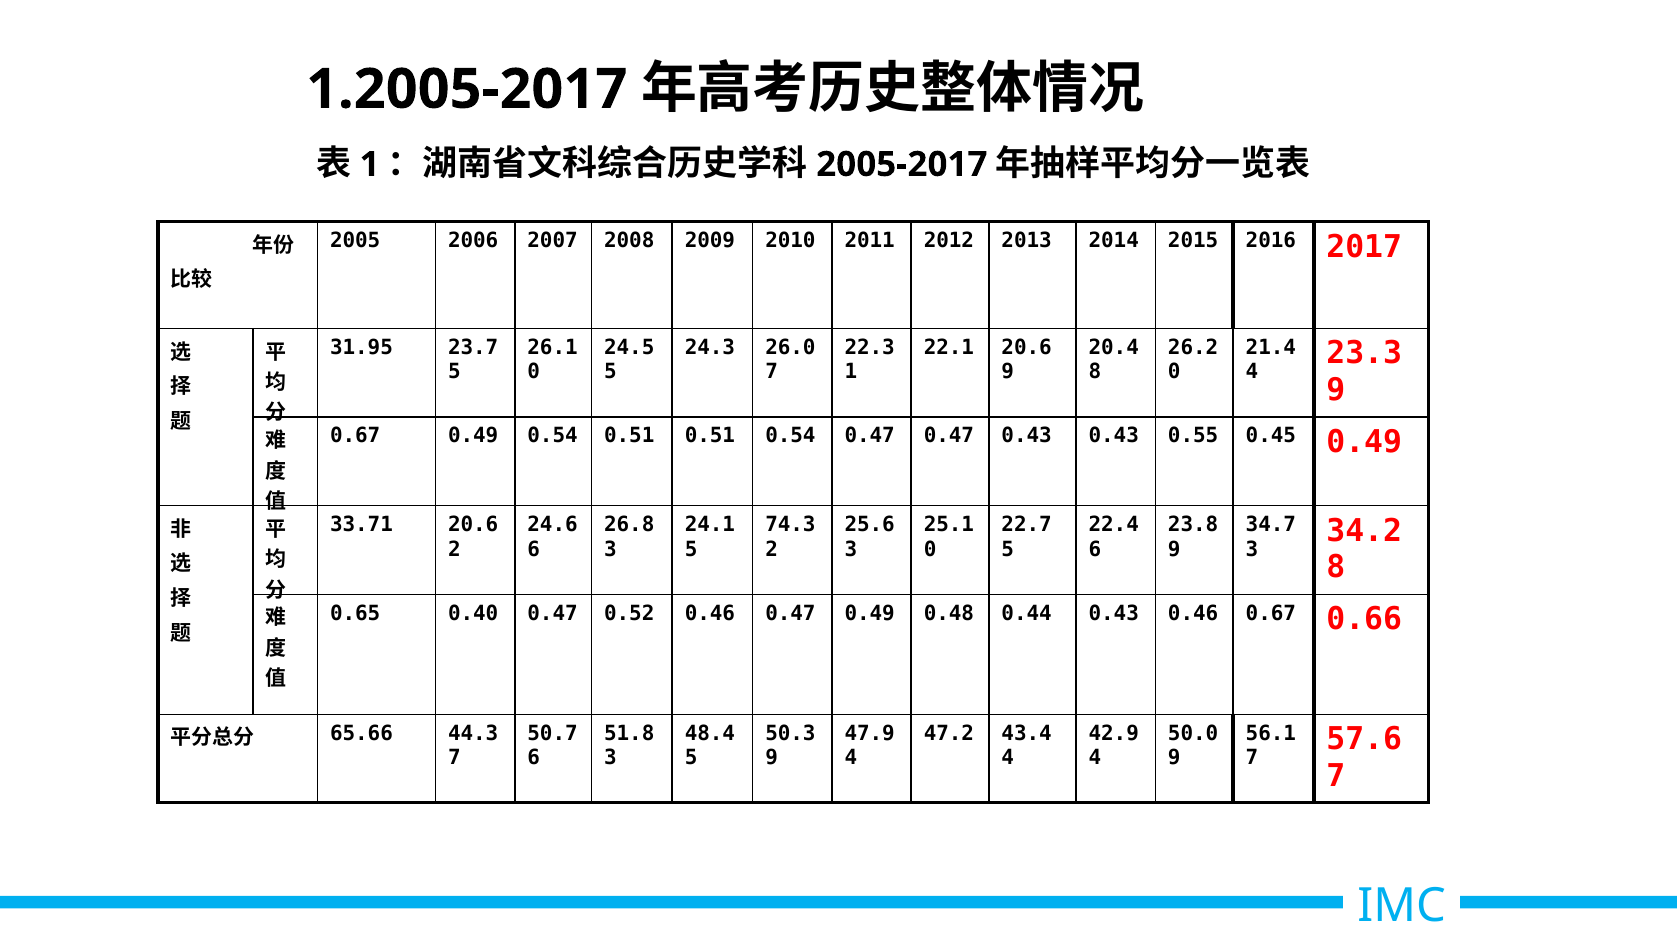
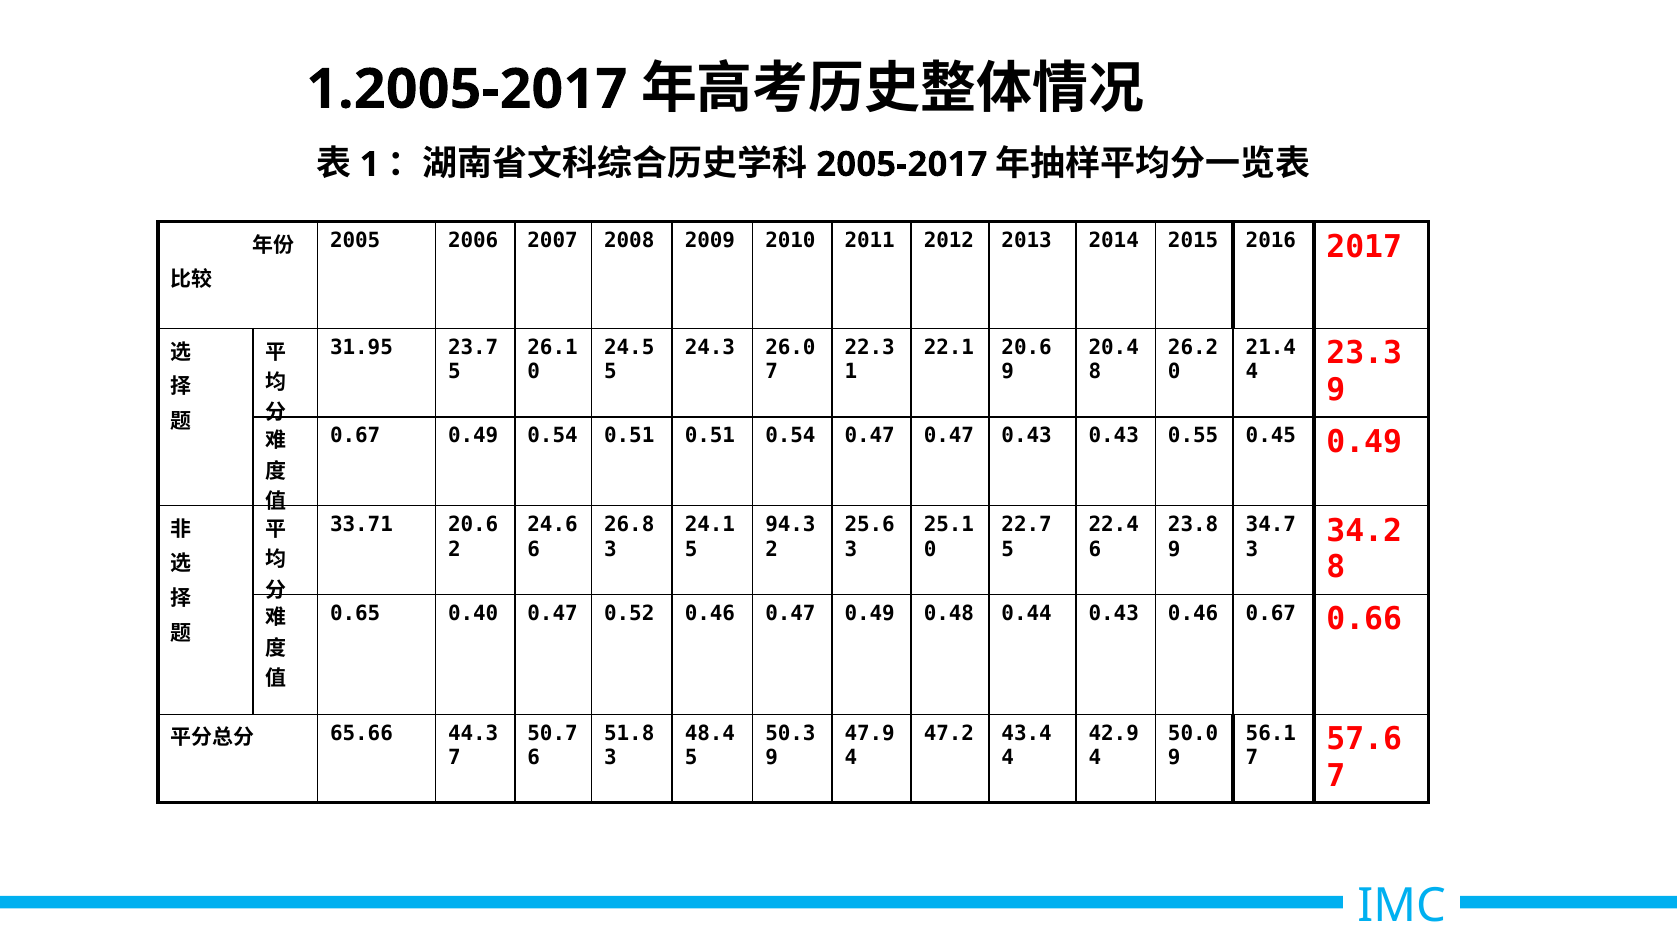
74.3: 74.3 -> 94.3 (790, 525)
